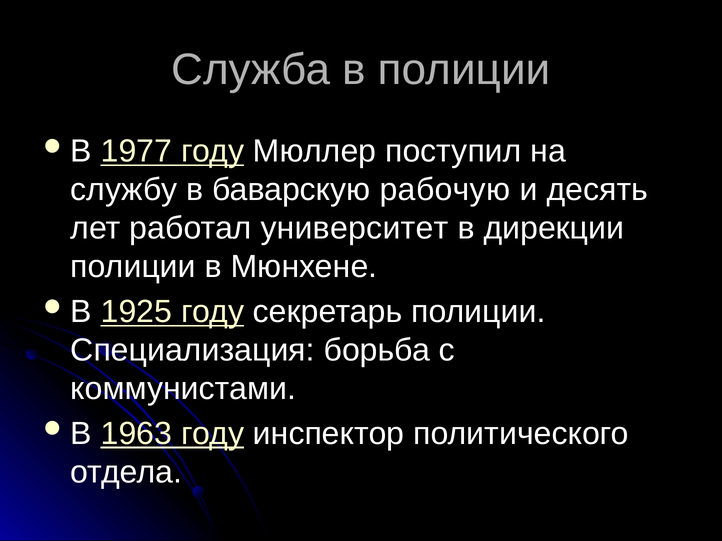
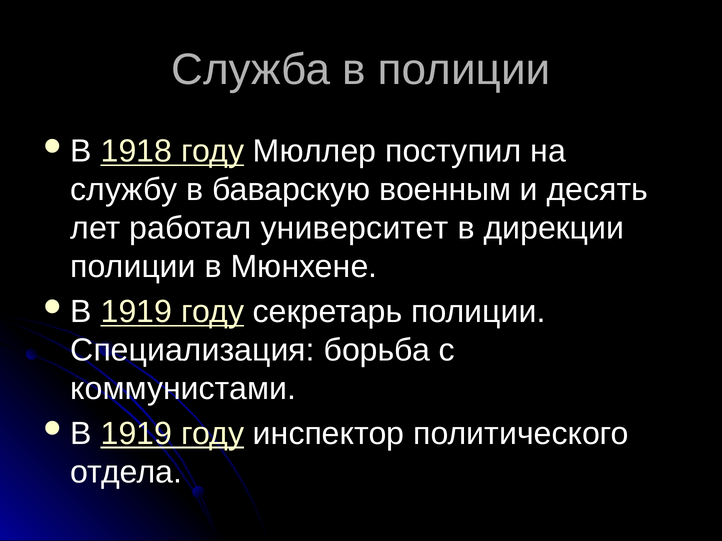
1977: 1977 -> 1918 (136, 151)
рабочую: рабочую -> военным (445, 190)
1925: 1925 -> 1919 (136, 312)
1963: 1963 -> 1919 (136, 434)
